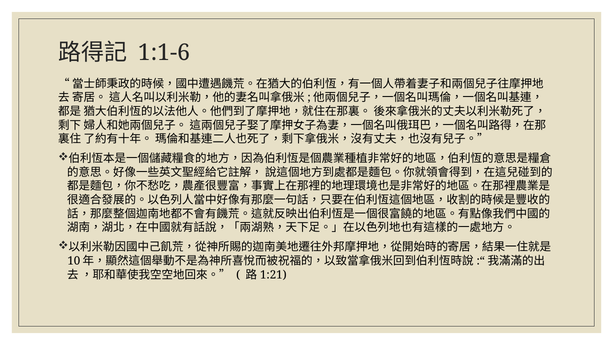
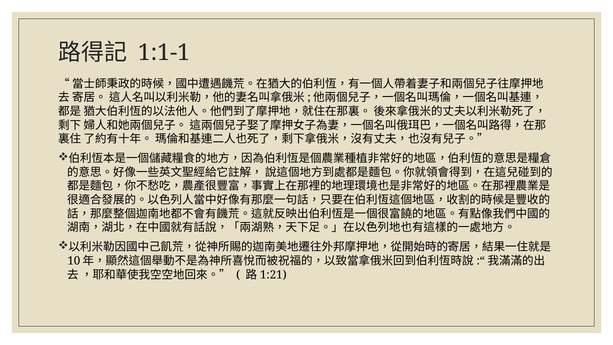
1:1-6: 1:1-6 -> 1:1-1 (164, 53)
